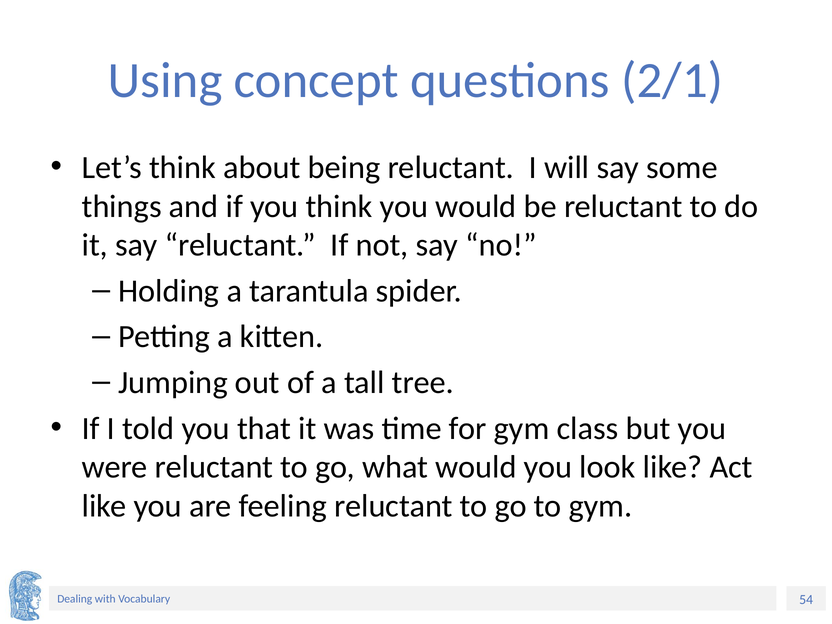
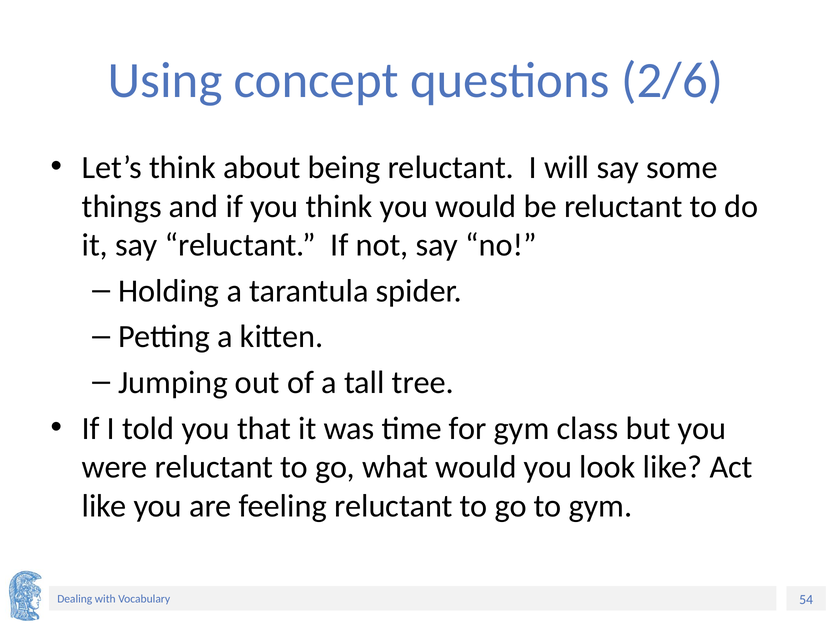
2/1: 2/1 -> 2/6 (672, 81)
